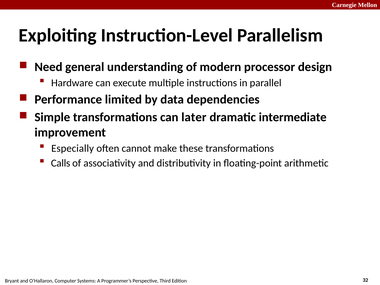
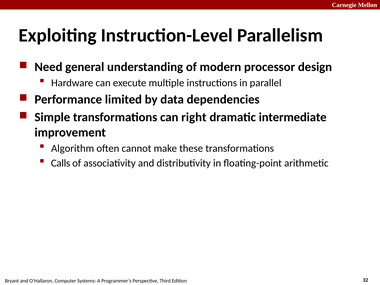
later: later -> right (194, 117)
Especially: Especially -> Algorithm (73, 148)
